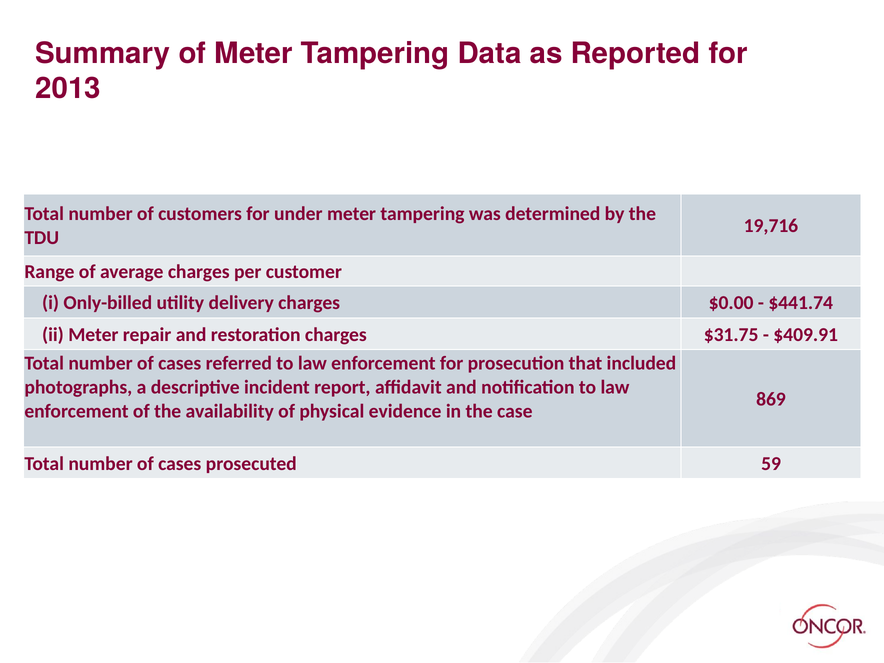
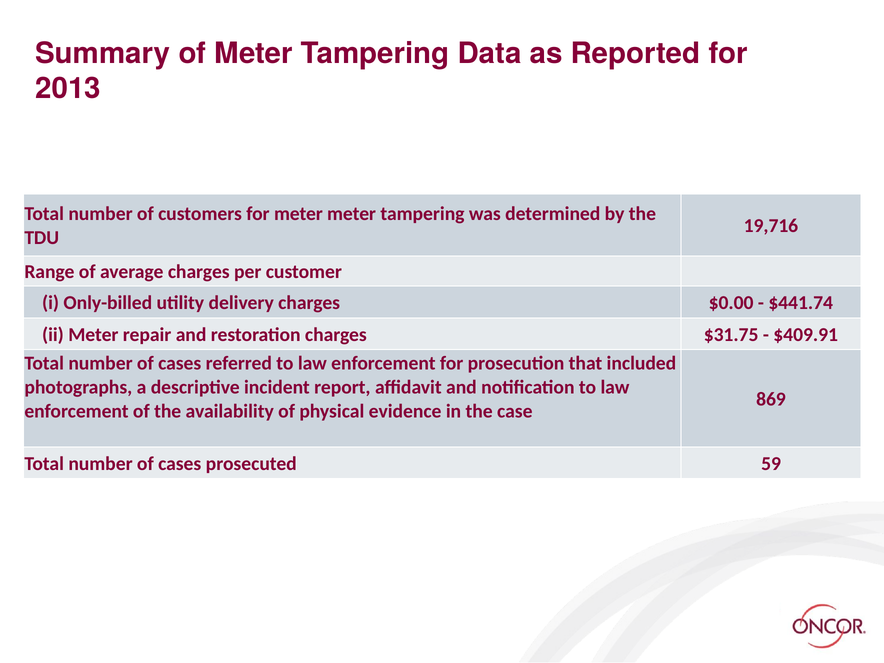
for under: under -> meter (298, 214)
